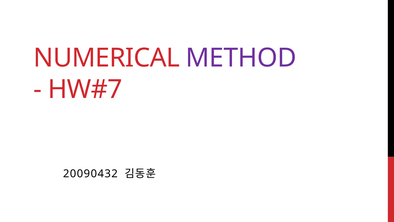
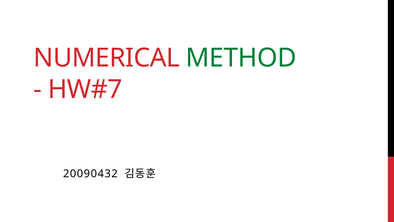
METHOD colour: purple -> green (241, 58)
